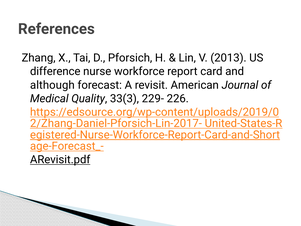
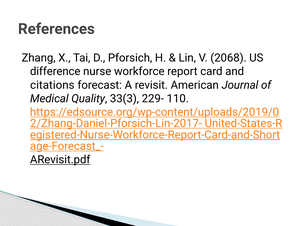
2013: 2013 -> 2068 (228, 58)
although: although -> citations (52, 85)
226: 226 -> 110 (178, 98)
